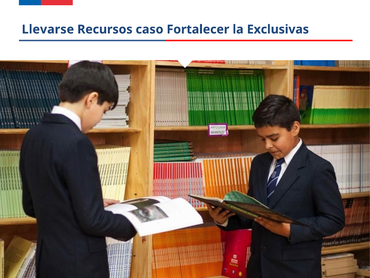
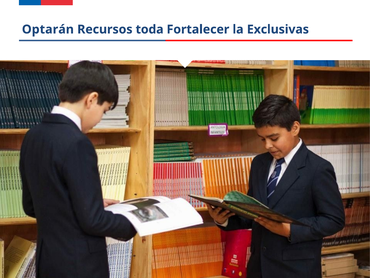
Llevarse: Llevarse -> Optarán (48, 29)
caso: caso -> toda (150, 29)
